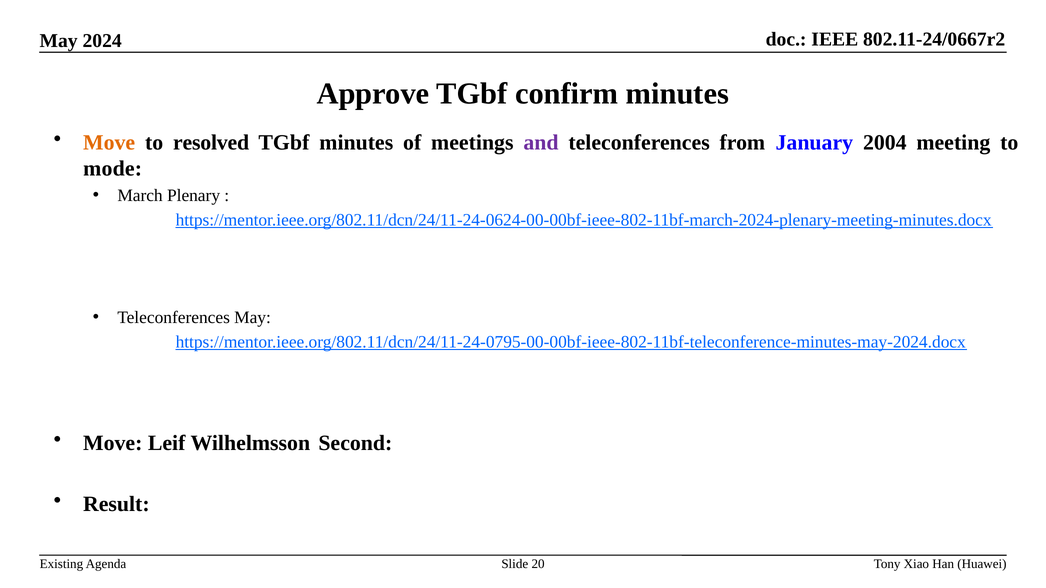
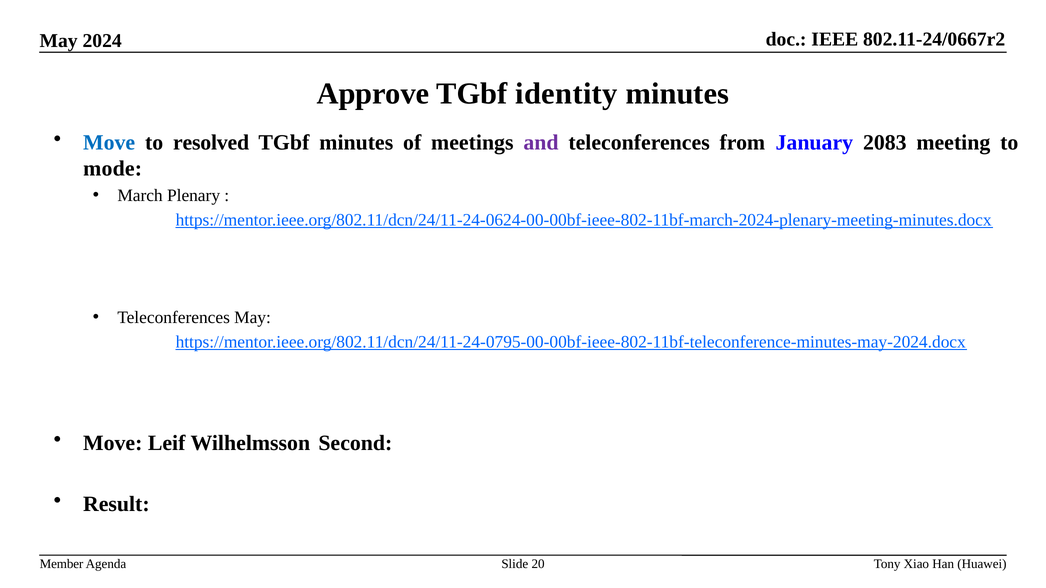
confirm: confirm -> identity (566, 94)
Move colour: orange -> blue (109, 143)
2004: 2004 -> 2083 (885, 143)
Existing: Existing -> Member (62, 564)
